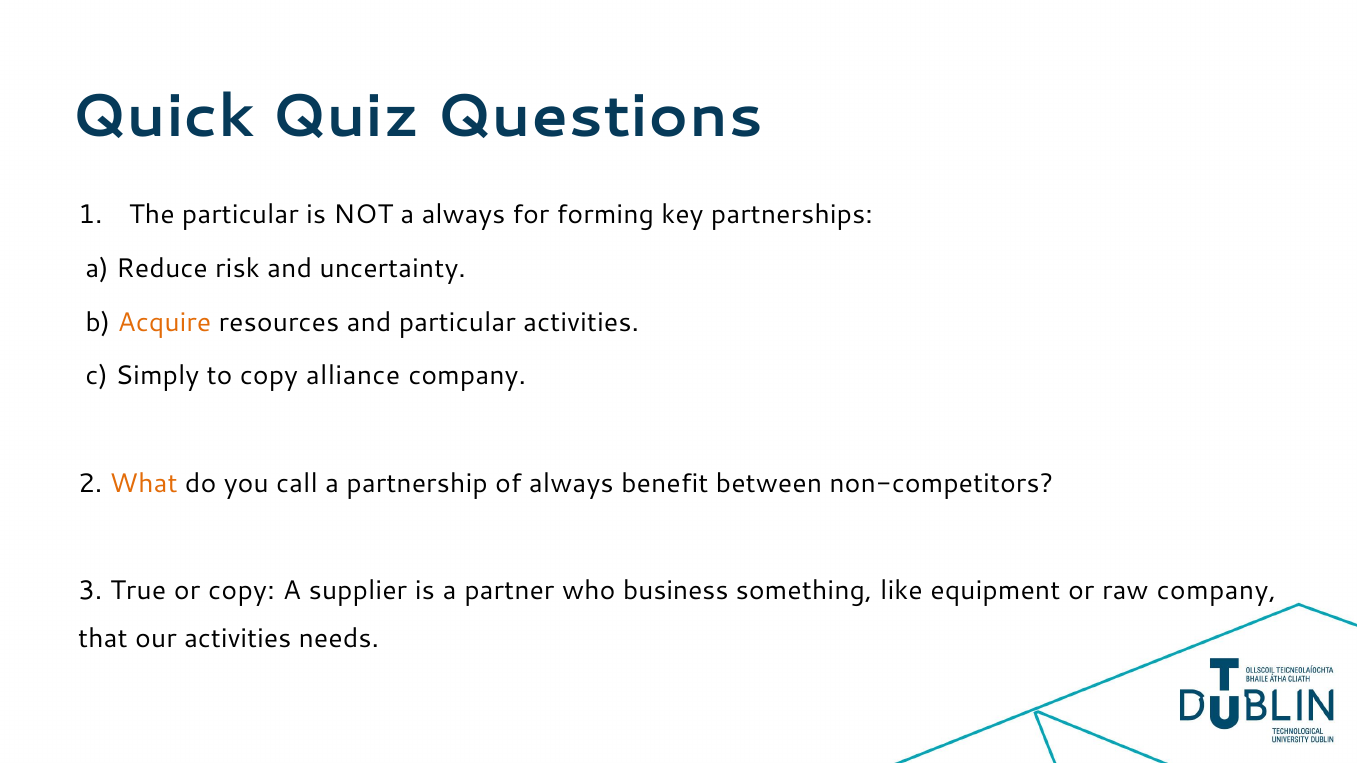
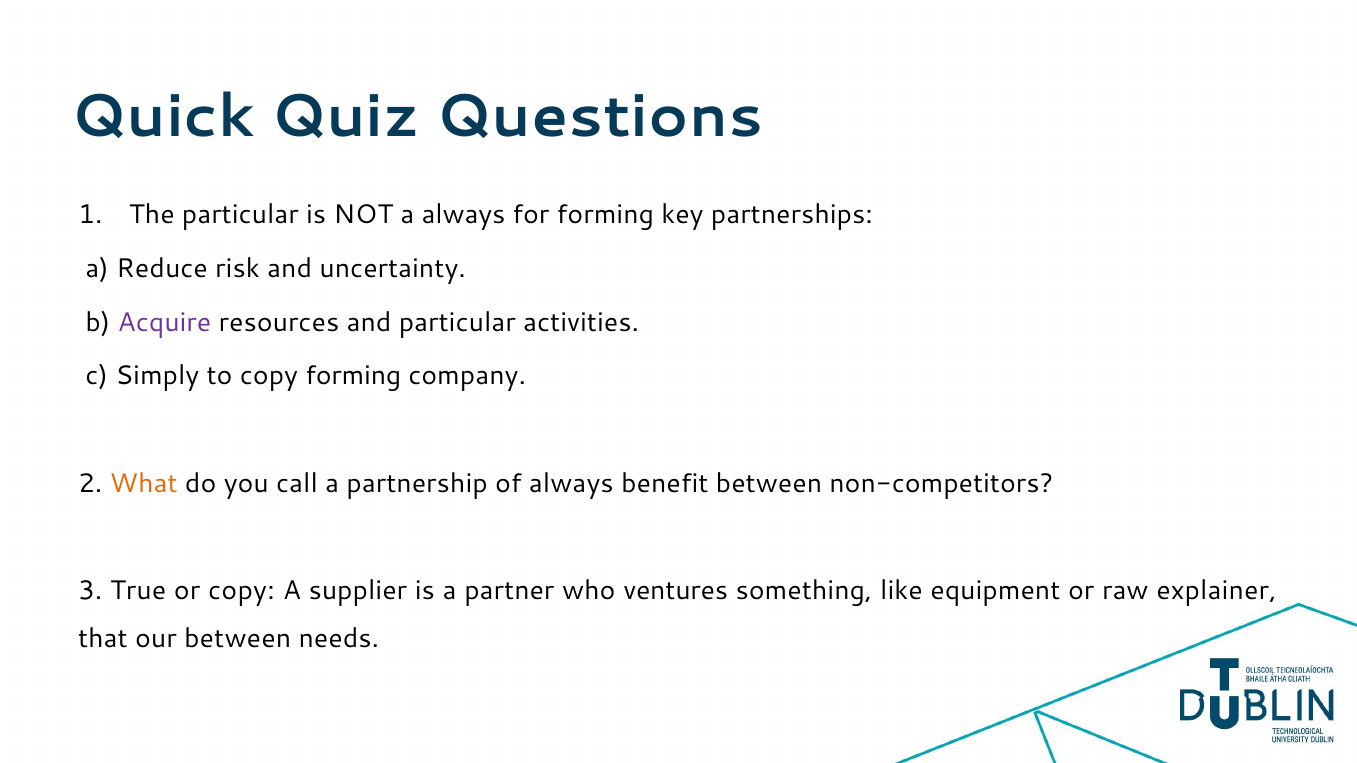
Acquire colour: orange -> purple (165, 323)
copy alliance: alliance -> forming (353, 376)
business: business -> ventures (676, 591)
raw company: company -> explainer (1217, 591)
our activities: activities -> between (238, 639)
